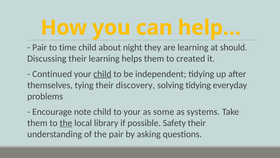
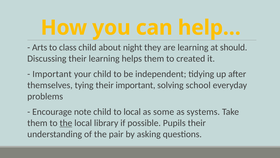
Pair: Pair -> Arts (40, 47)
time: time -> class (68, 47)
Continued: Continued -> Important (52, 74)
child underline: present -> none (102, 74)
their discovery: discovery -> important (136, 85)
solving tidying: tidying -> school (198, 85)
to your: your -> local (132, 111)
Safety: Safety -> Pupils (174, 123)
